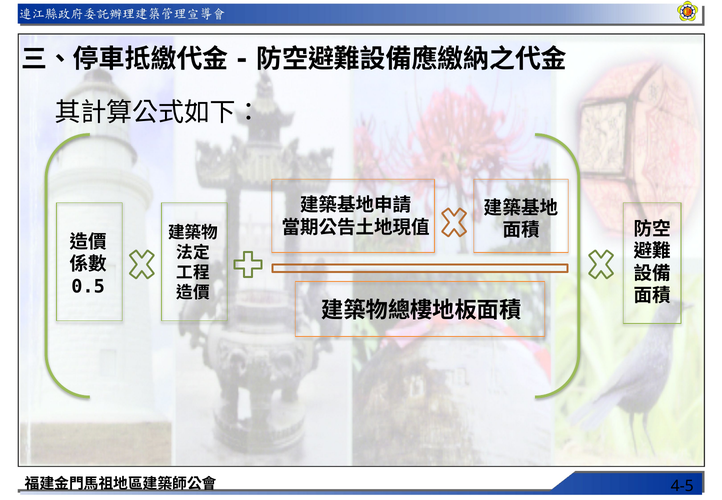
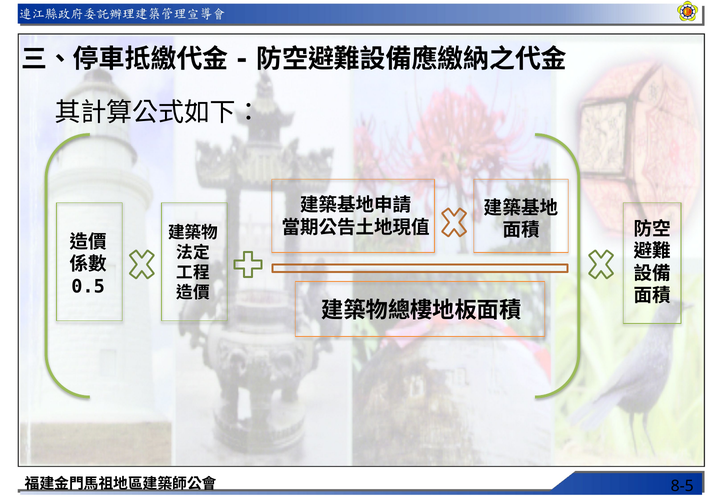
4-5: 4-5 -> 8-5 (682, 486)
